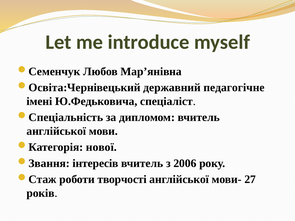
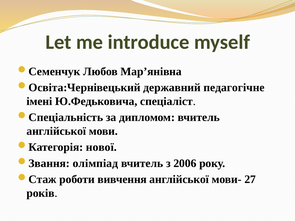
інтересів: інтересів -> олімпіад (95, 163)
творчості: творчості -> вивчення (122, 179)
